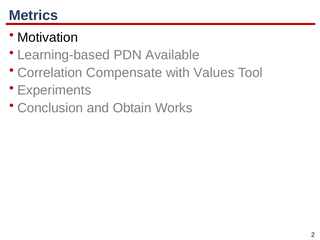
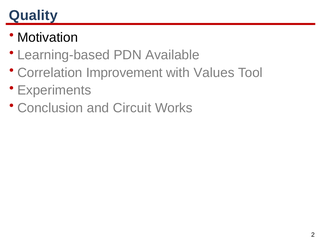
Metrics: Metrics -> Quality (33, 15)
Compensate: Compensate -> Improvement (124, 73)
Obtain: Obtain -> Circuit (132, 108)
